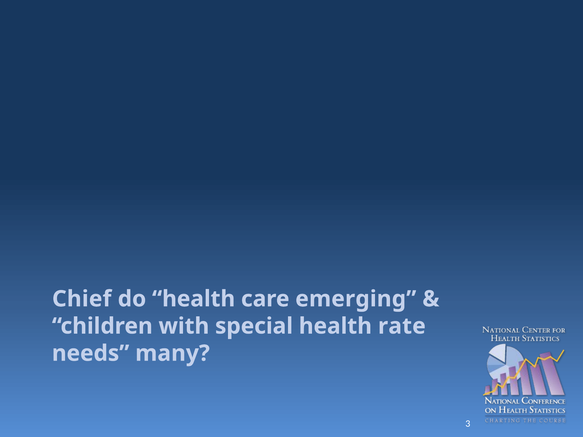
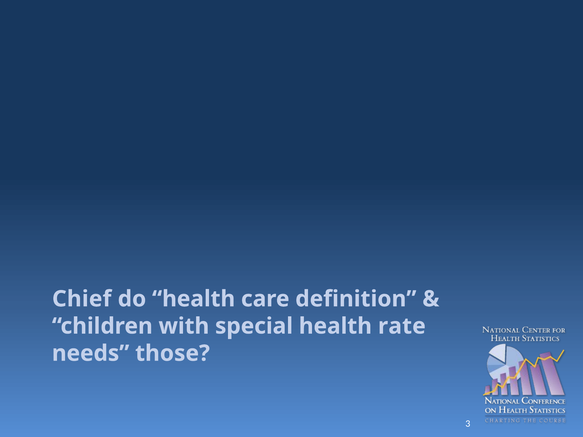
emerging: emerging -> definition (356, 299)
many: many -> those (173, 354)
